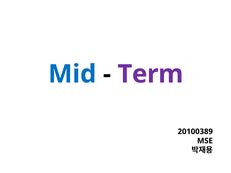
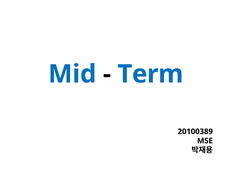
Term colour: purple -> blue (150, 74)
